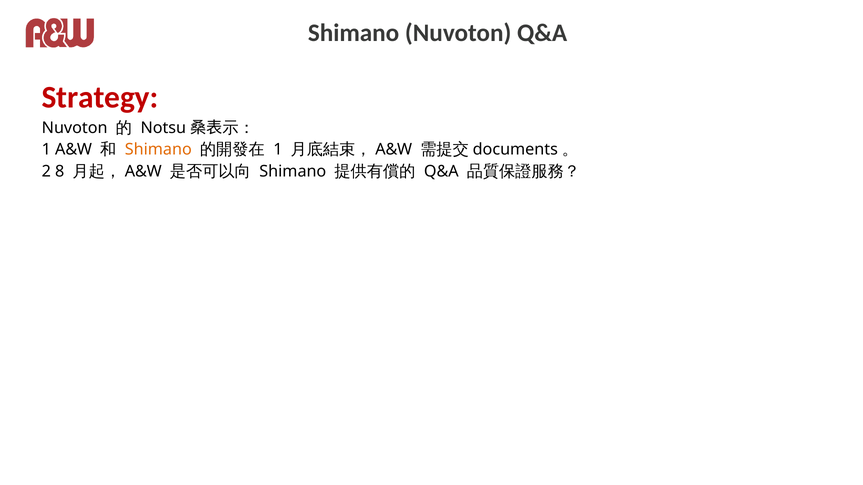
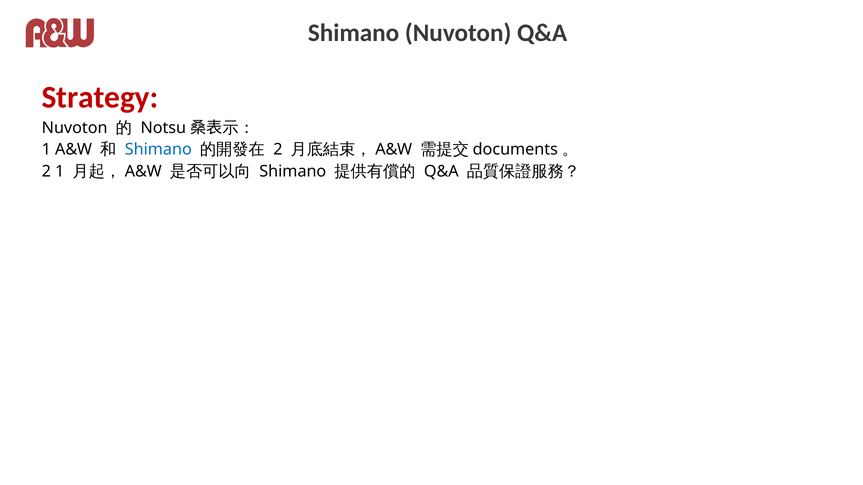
Shimano colour: orange -> blue (158, 150)
1: 1 -> 2 (278, 150)
2 8: 8 -> 1 (60, 172)
